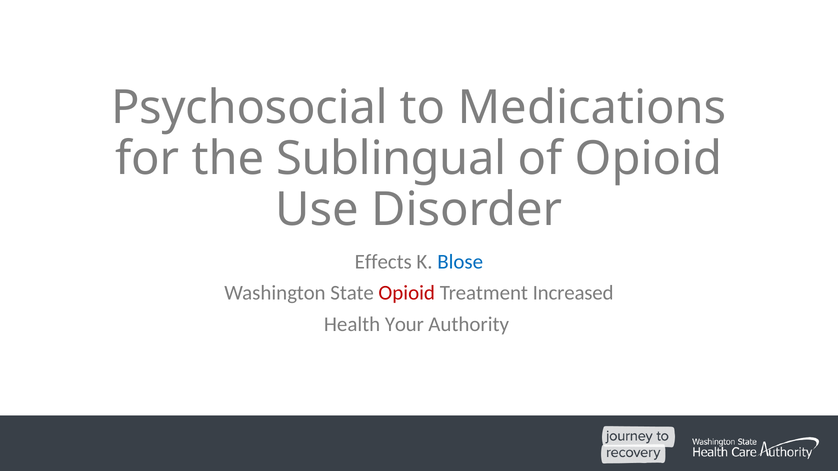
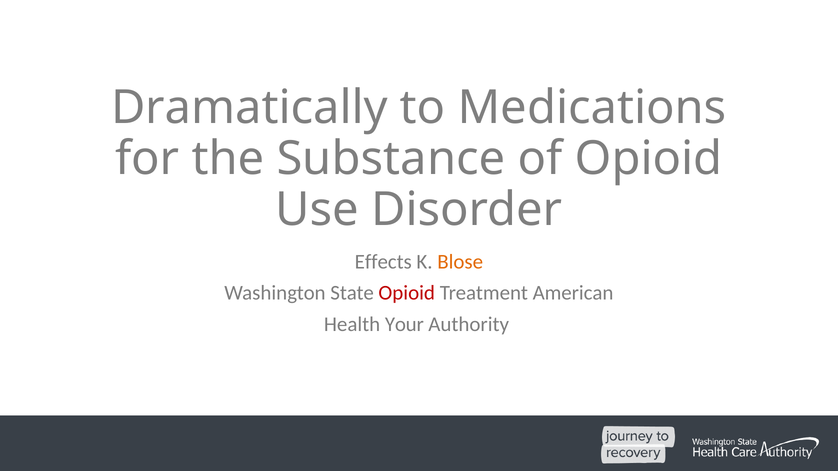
Psychosocial: Psychosocial -> Dramatically (249, 108)
Sublingual: Sublingual -> Substance (391, 159)
Blose colour: blue -> orange (460, 262)
Increased: Increased -> American (573, 293)
